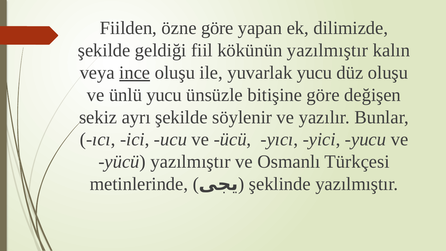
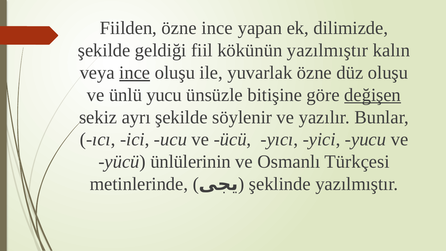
özne göre: göre -> ince (217, 28)
yuvarlak yucu: yucu -> özne (314, 73)
değişen underline: none -> present (373, 95)
yücü yazılmıştır: yazılmıştır -> ünlülerinin (191, 162)
